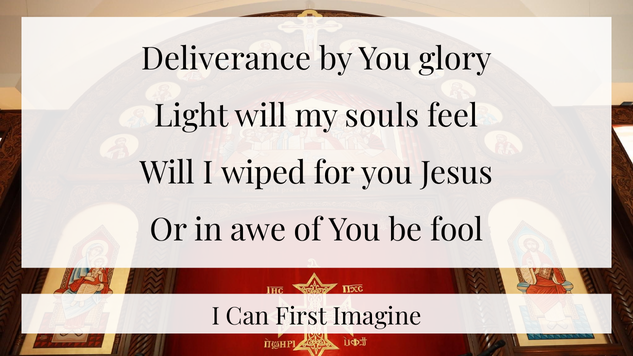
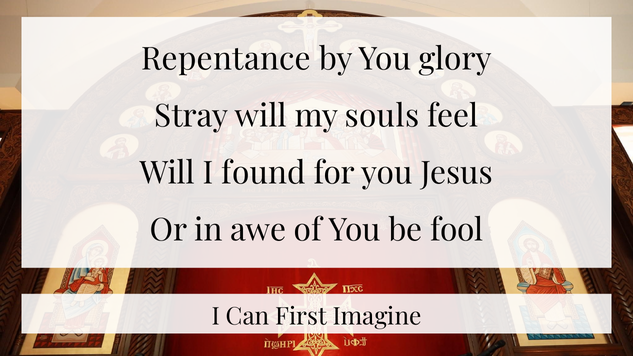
Deliverance: Deliverance -> Repentance (226, 60)
Light: Light -> Stray (191, 116)
wiped: wiped -> found (263, 173)
